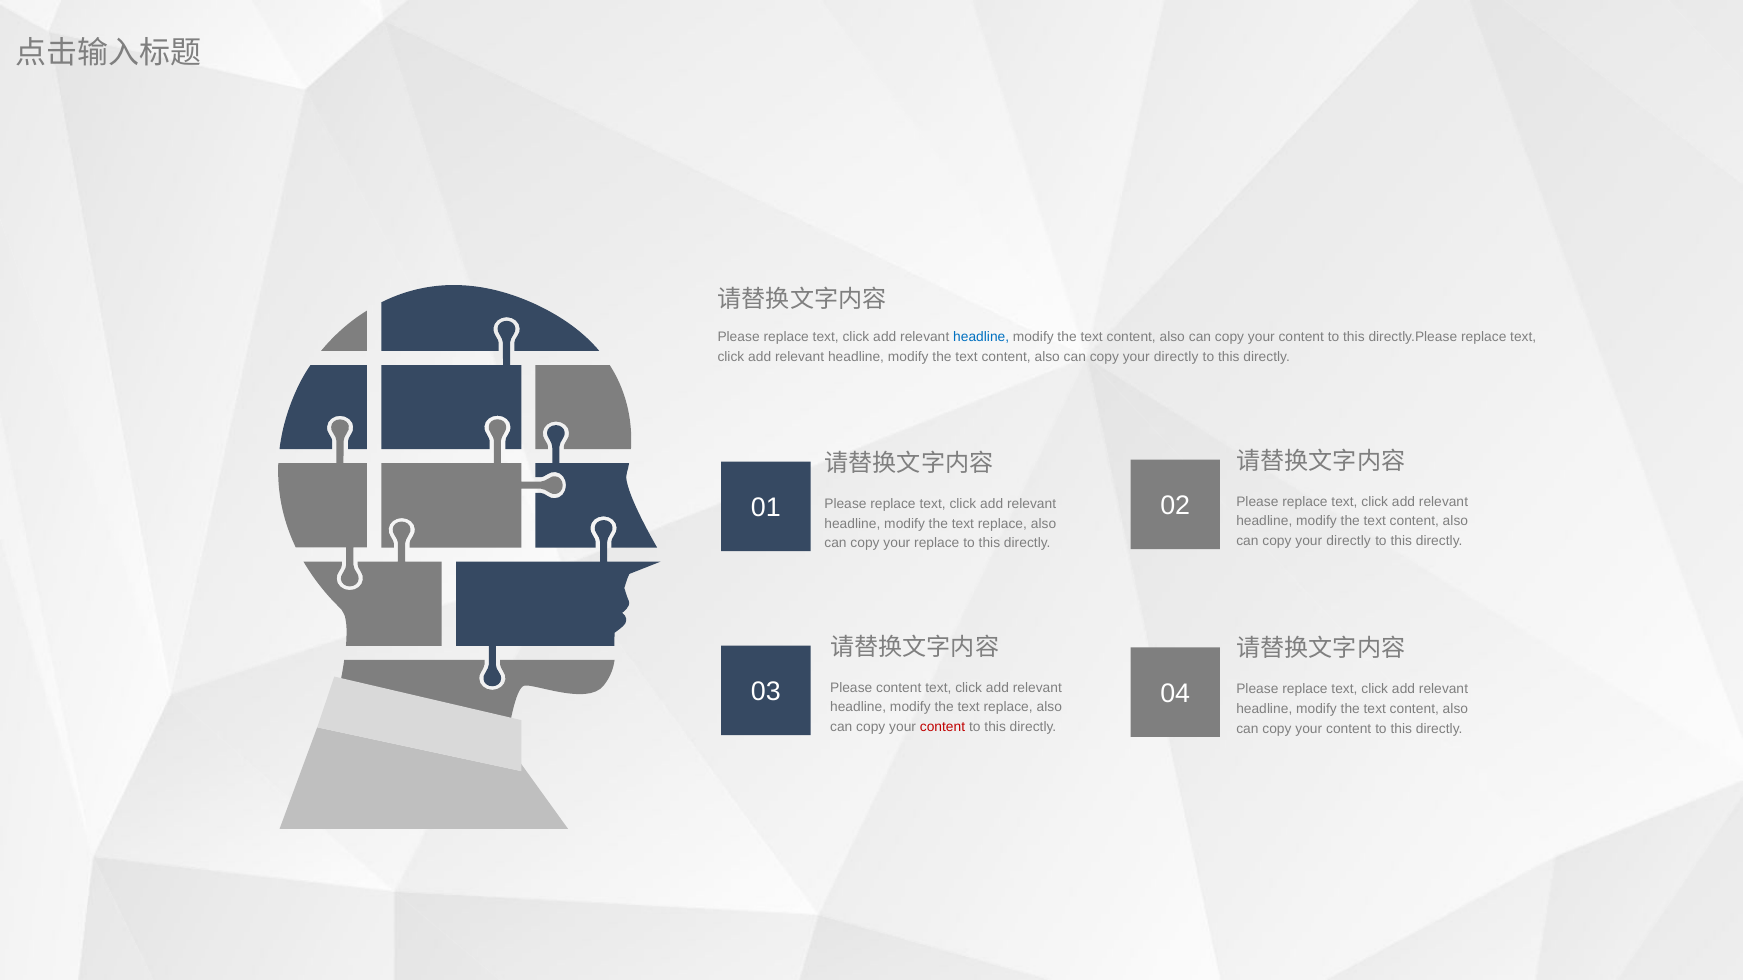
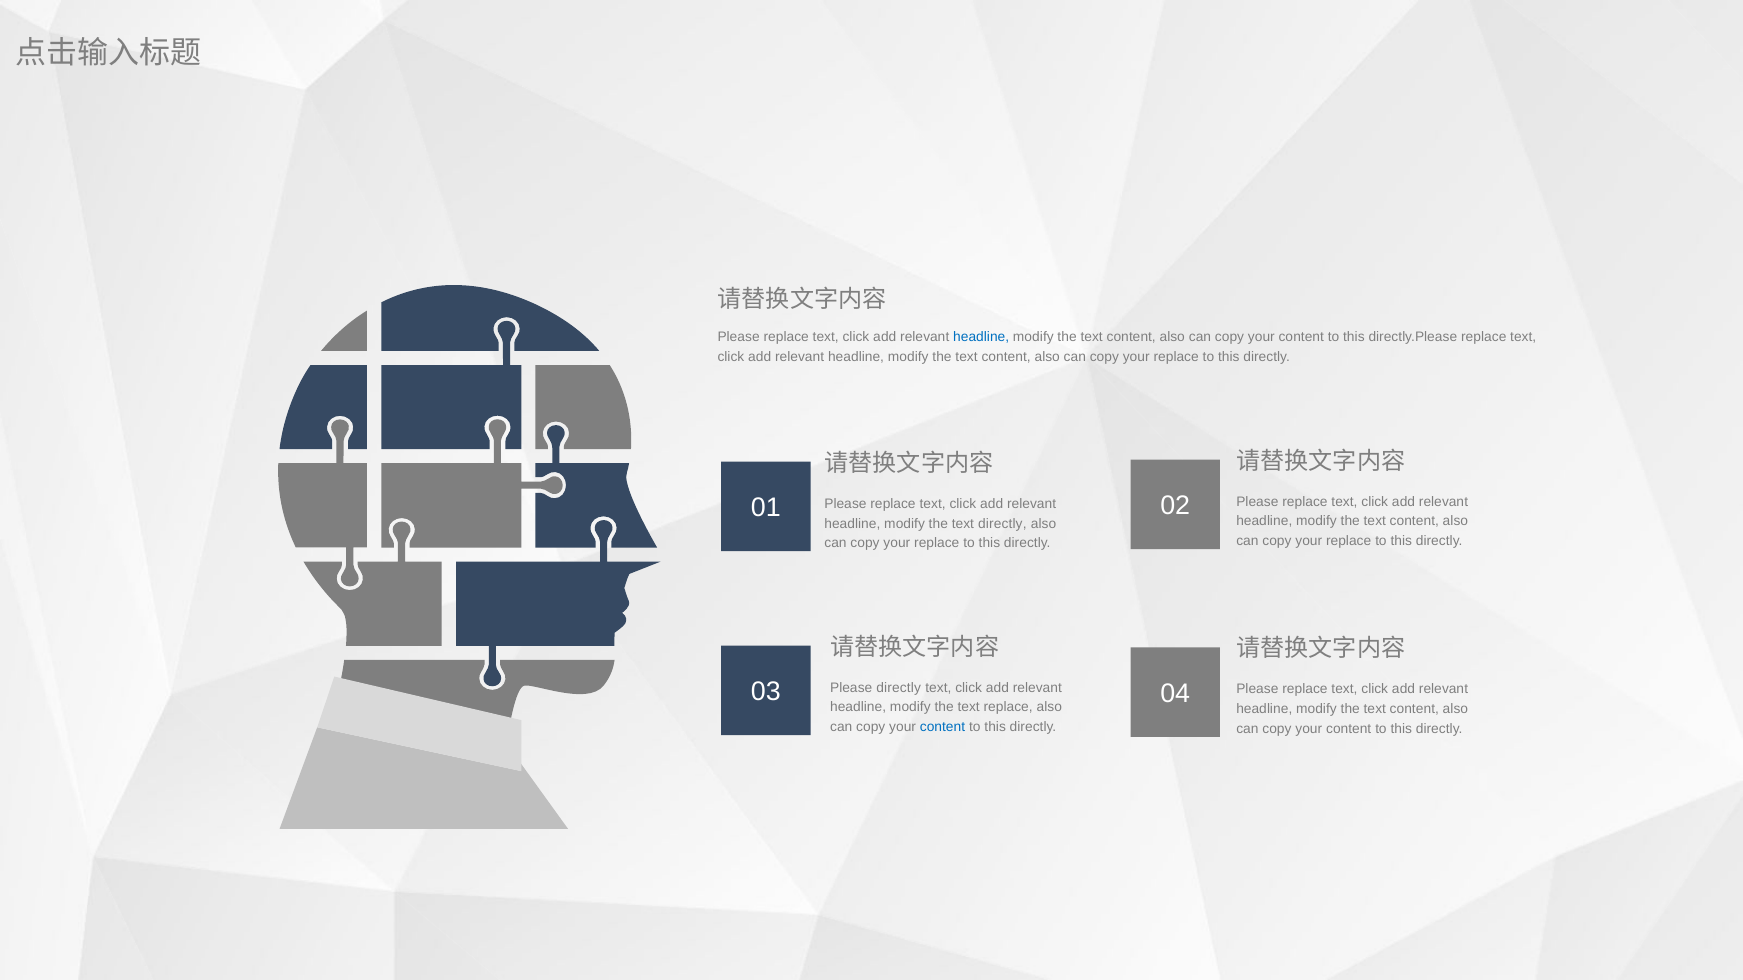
directly: directly -> replace (1176, 357)
replace: replace -> directly (1002, 524)
directly: directly -> replace (1349, 541)
Please content: content -> directly (899, 688)
content colour: red -> blue (943, 727)
